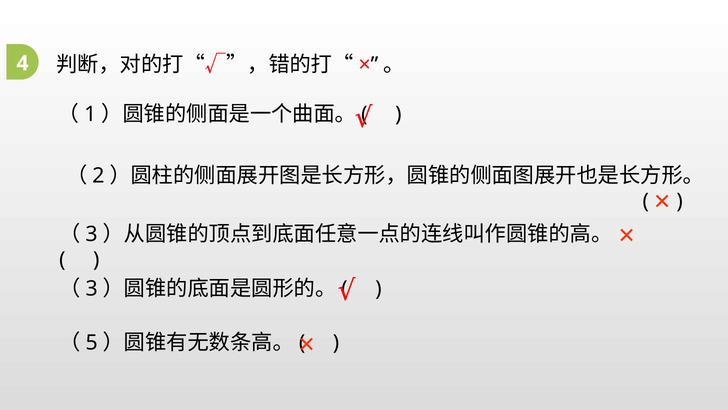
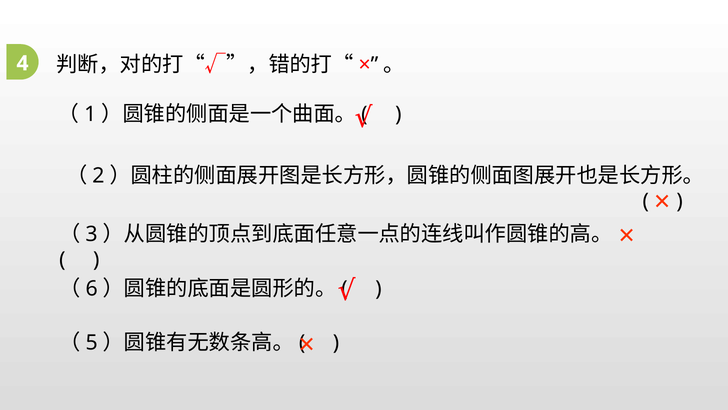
3: 3 -> 6 (92, 288)
